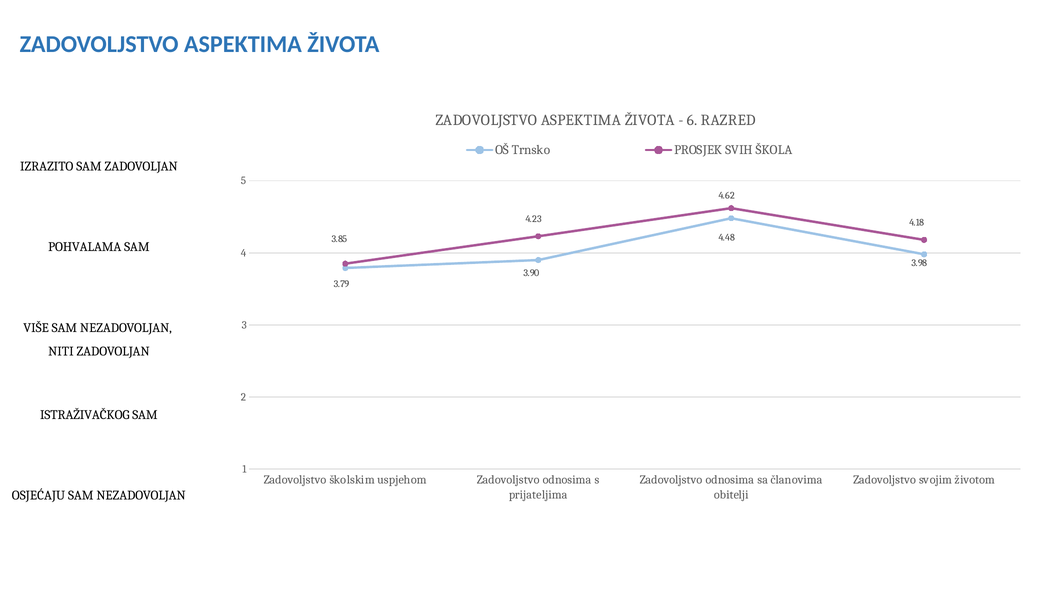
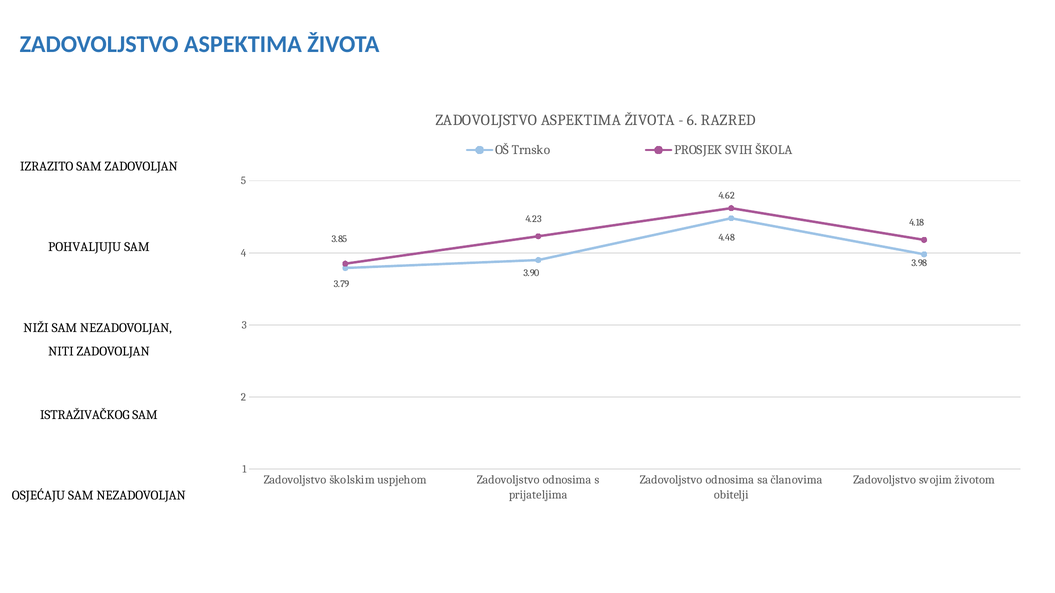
POHVALAMA: POHVALAMA -> POHVALJUJU (85, 247)
VIŠE: VIŠE -> NIŽI (36, 328)
